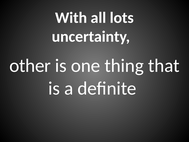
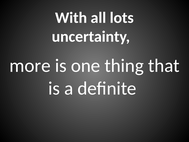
other: other -> more (30, 66)
